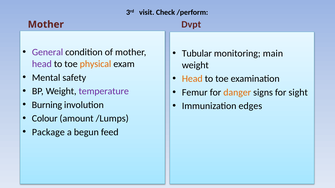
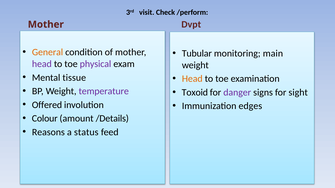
General colour: purple -> orange (48, 52)
physical colour: orange -> purple (96, 64)
safety: safety -> tissue (74, 78)
Femur: Femur -> Toxoid (195, 93)
danger colour: orange -> purple (237, 93)
Burning: Burning -> Offered (47, 105)
/Lumps: /Lumps -> /Details (112, 119)
Package: Package -> Reasons (48, 132)
begun: begun -> status (86, 132)
